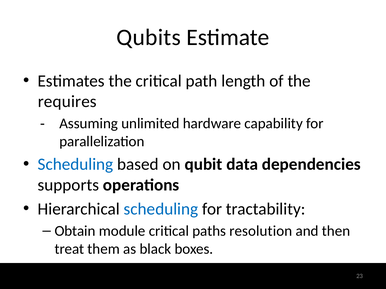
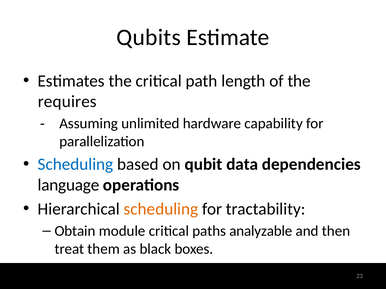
supports: supports -> language (68, 185)
scheduling colour: blue -> orange (161, 209)
resolution: resolution -> analyzable (261, 231)
